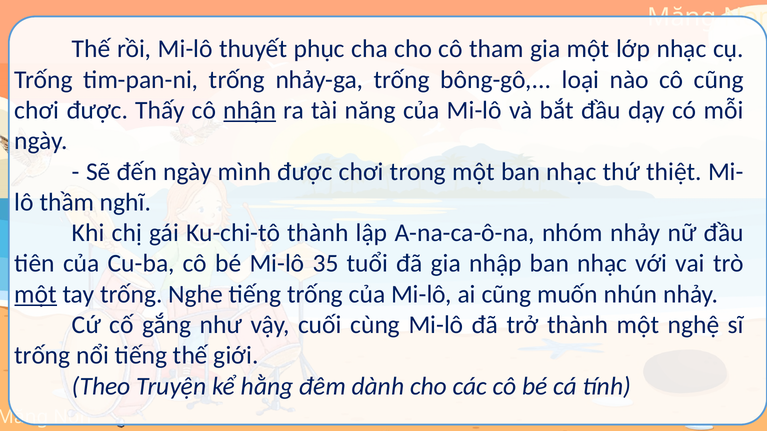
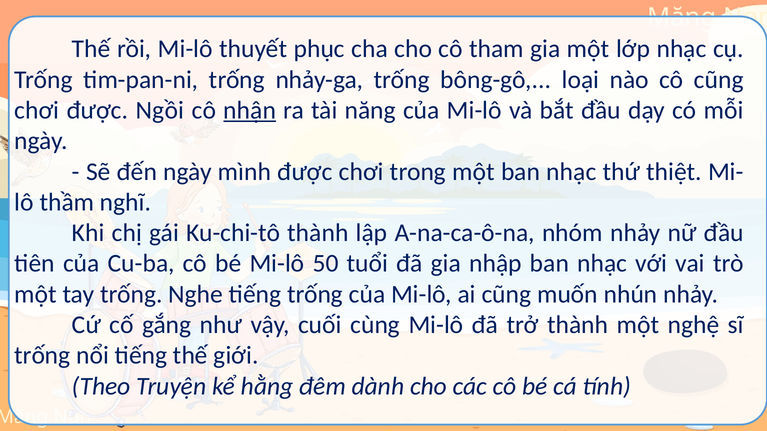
Thấy: Thấy -> Ngồi (160, 110)
35: 35 -> 50 (326, 264)
một underline: present -> none (36, 295)
